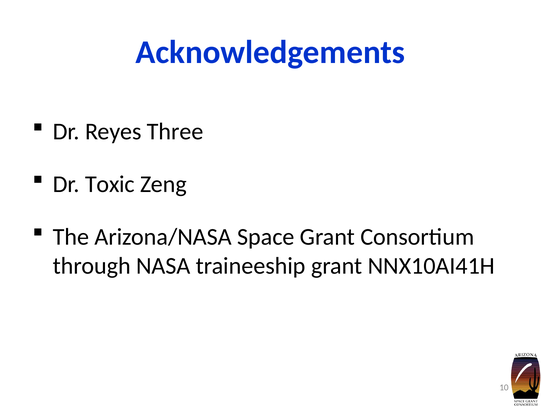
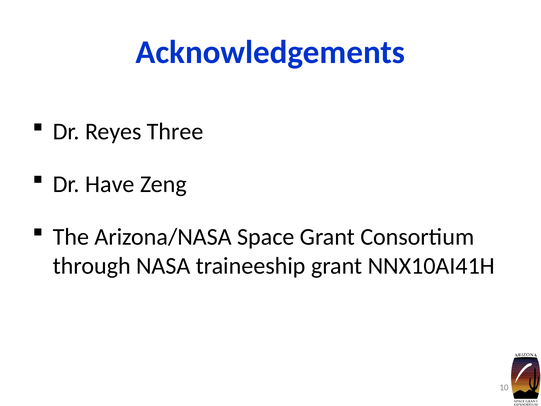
Toxic: Toxic -> Have (110, 184)
